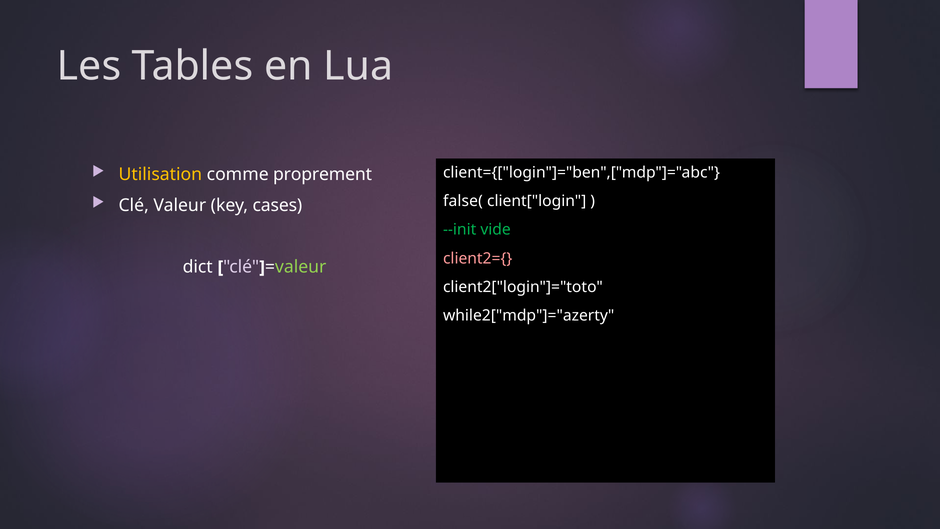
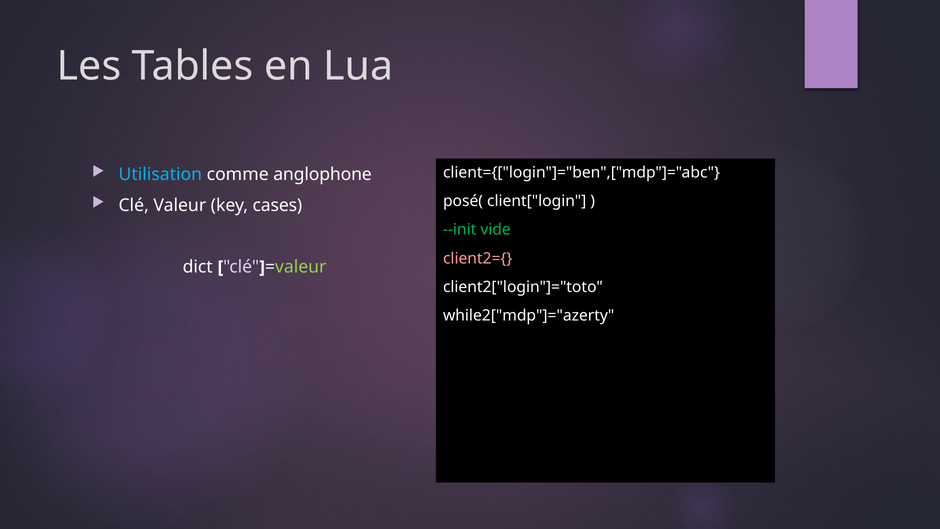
Utilisation colour: yellow -> light blue (160, 174)
proprement: proprement -> anglophone (323, 174)
false(: false( -> posé( (463, 201)
